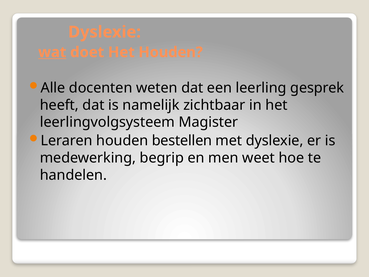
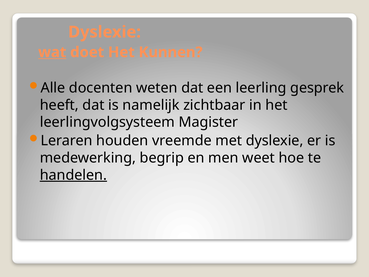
Het Houden: Houden -> Kunnen (171, 52)
bestellen: bestellen -> vreemde (182, 141)
handelen underline: none -> present (73, 175)
